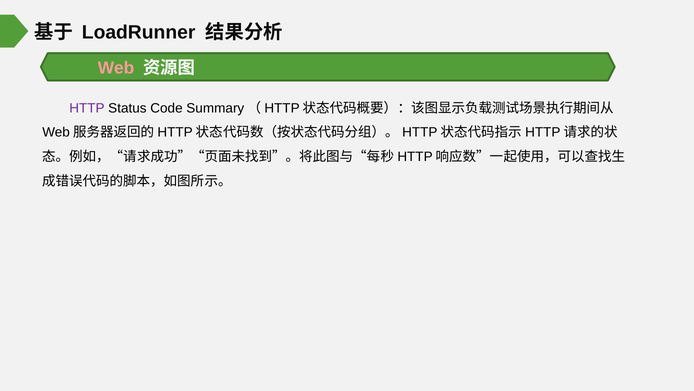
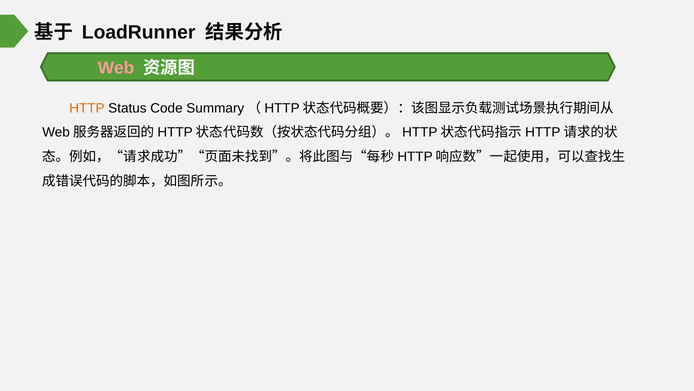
HTTP colour: purple -> orange (87, 108)
